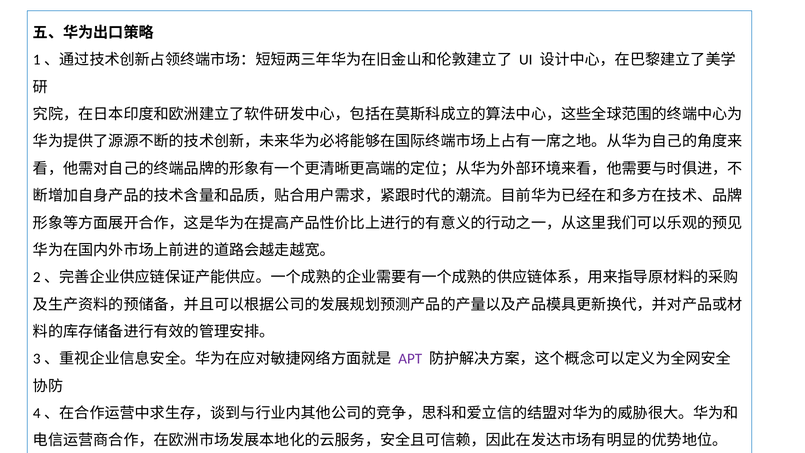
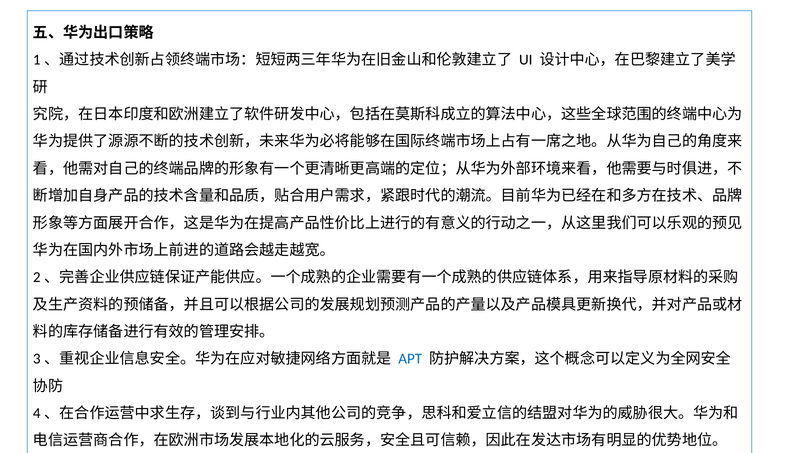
APT colour: purple -> blue (410, 359)
